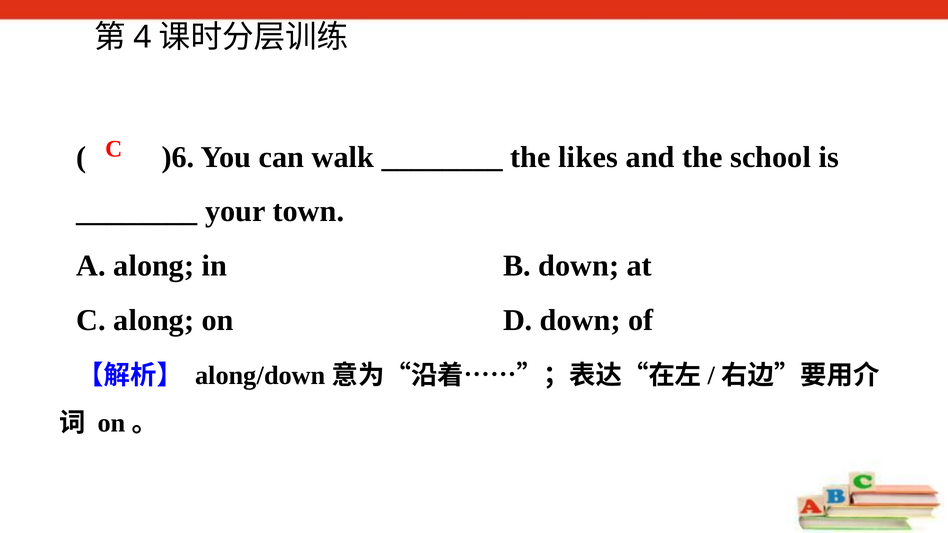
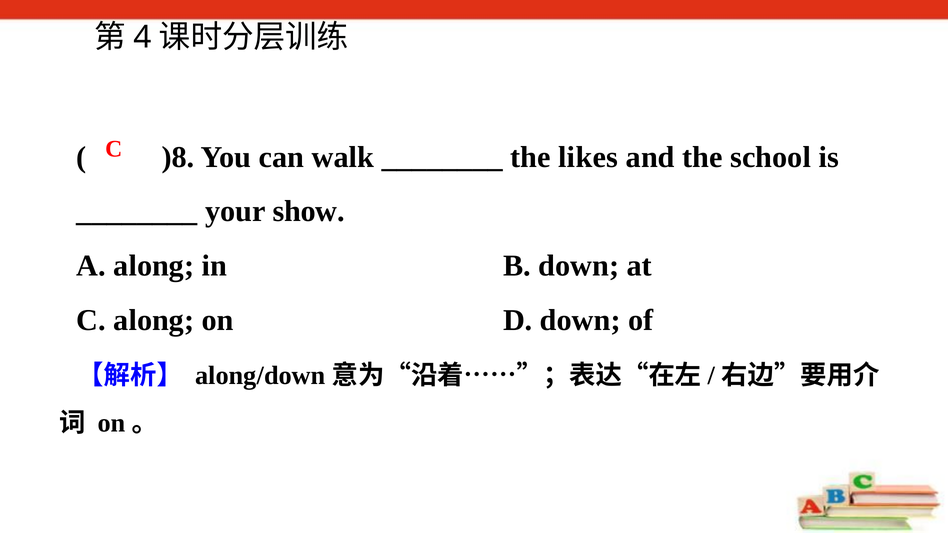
)6: )6 -> )8 (178, 157)
town: town -> show (309, 212)
